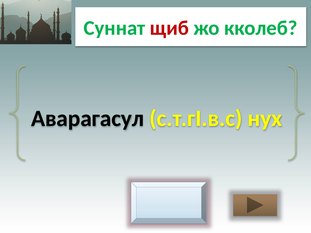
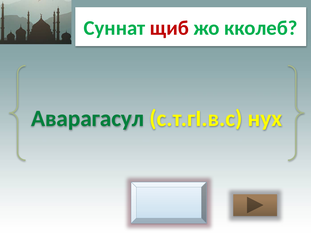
Аварагасул colour: black -> green (88, 119)
